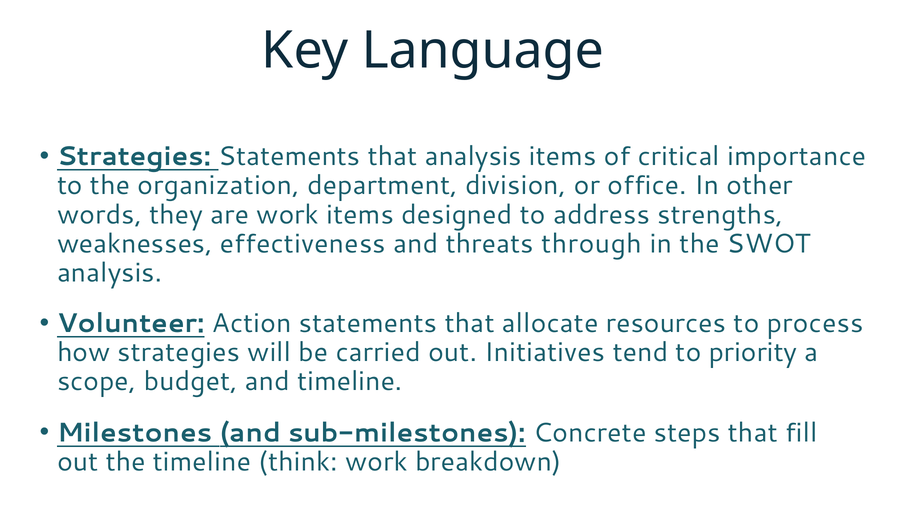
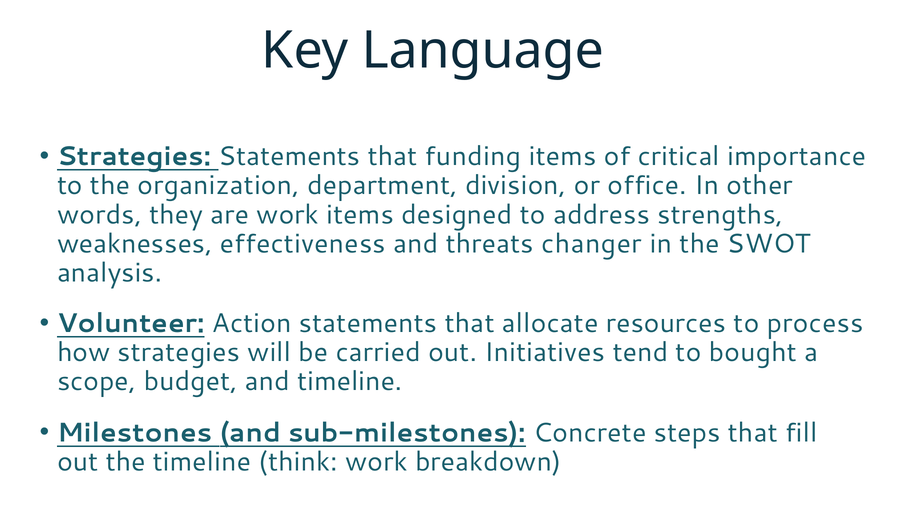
that analysis: analysis -> funding (473, 156)
through: through -> changer (592, 244)
priority: priority -> bought (753, 352)
